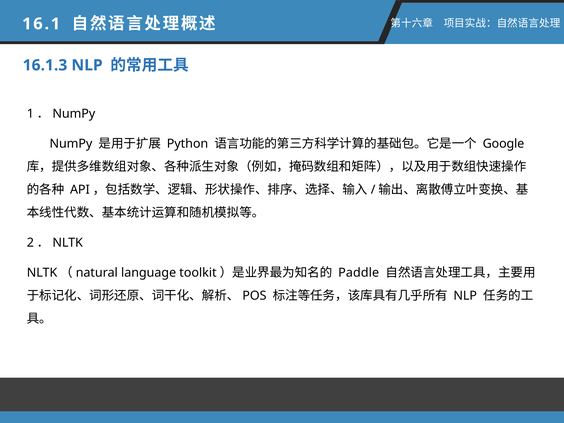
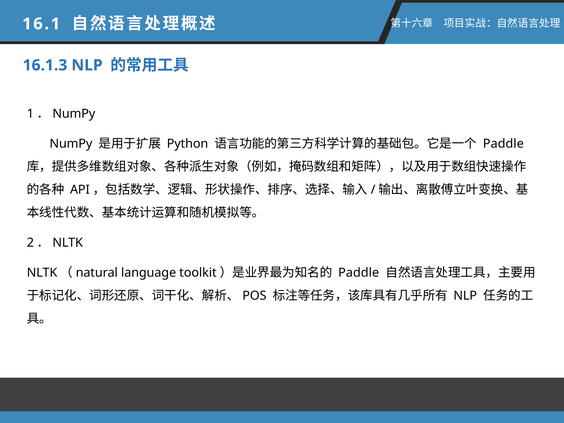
Google: Google -> Paddle (503, 144)
